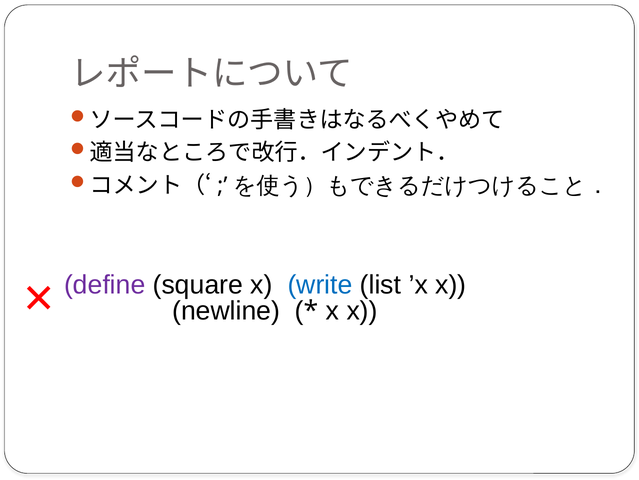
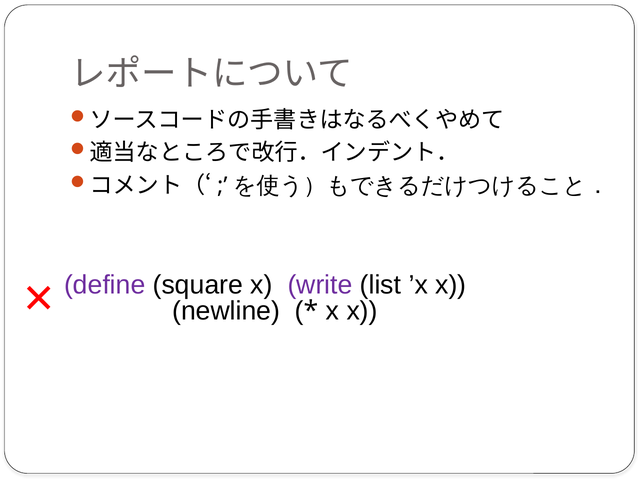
write colour: blue -> purple (320, 285)
